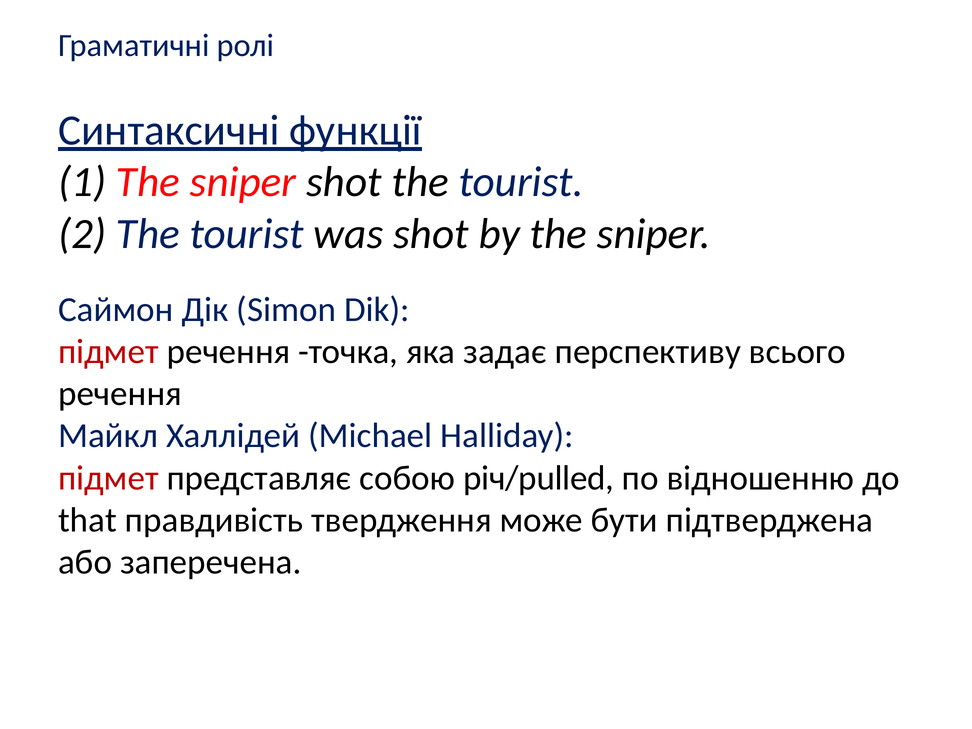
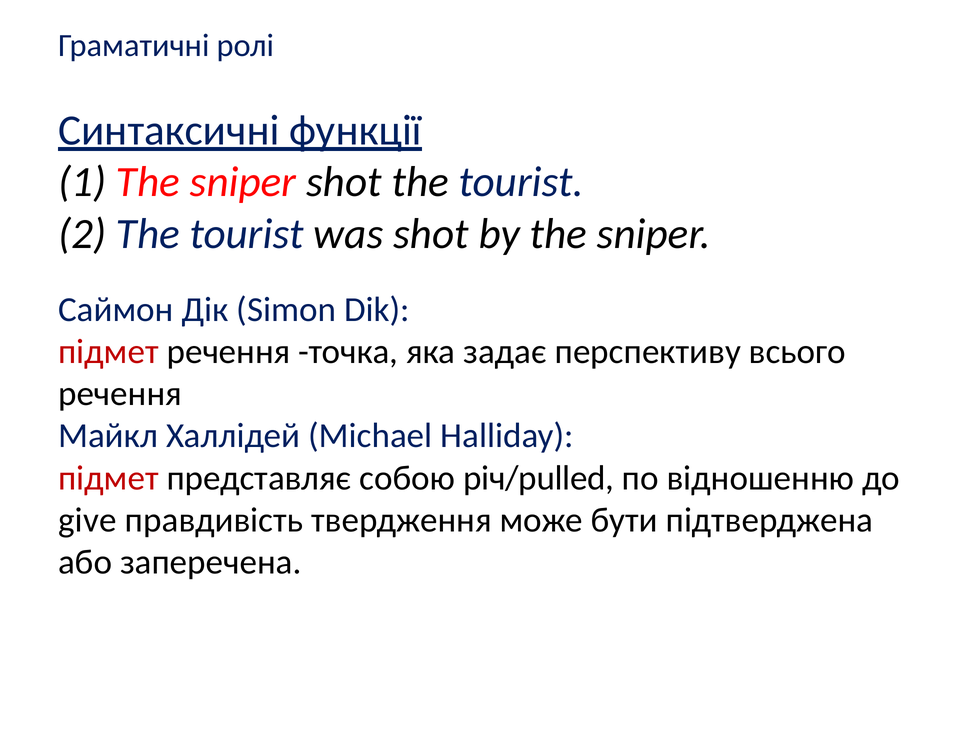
that: that -> give (87, 520)
